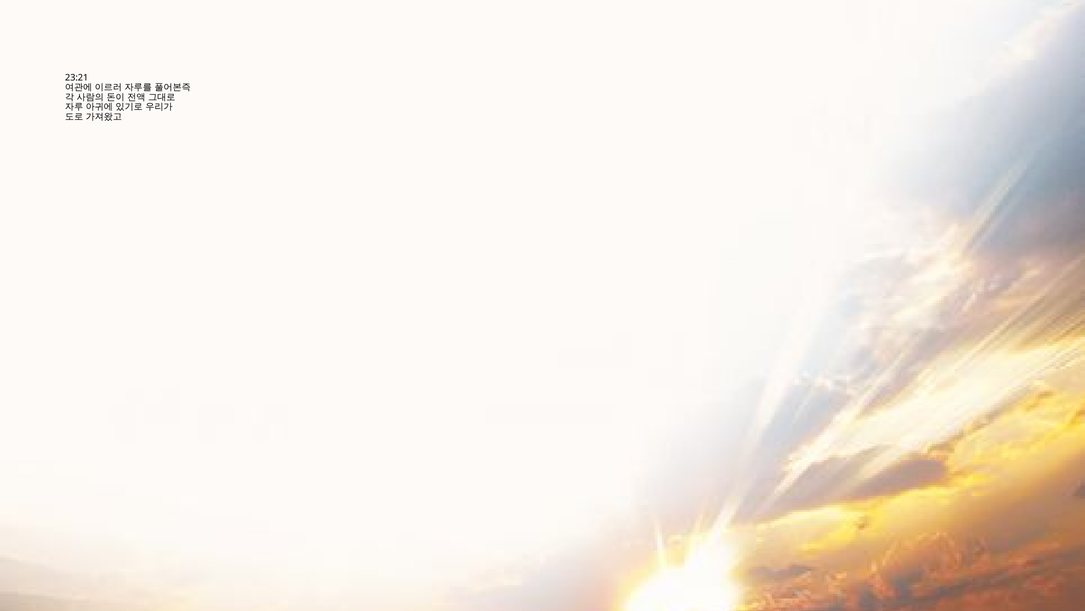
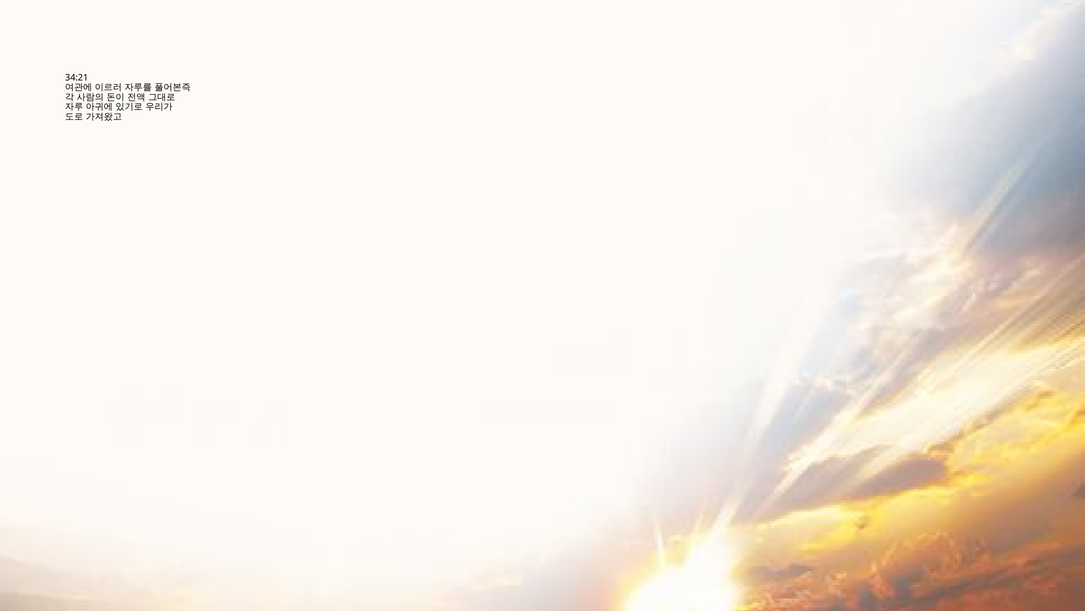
23:21: 23:21 -> 34:21 (77, 77)
